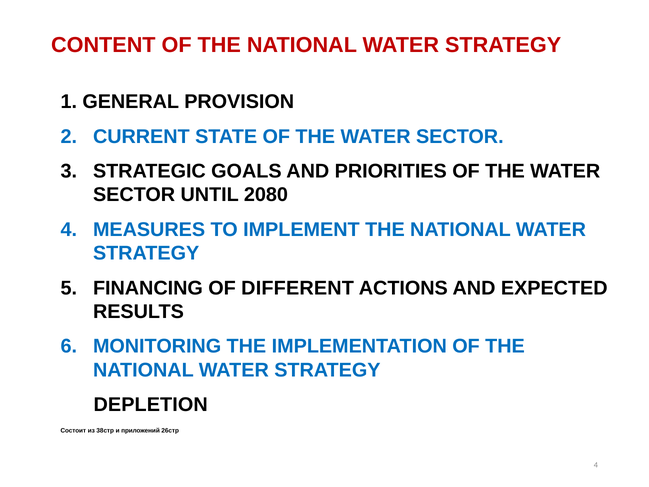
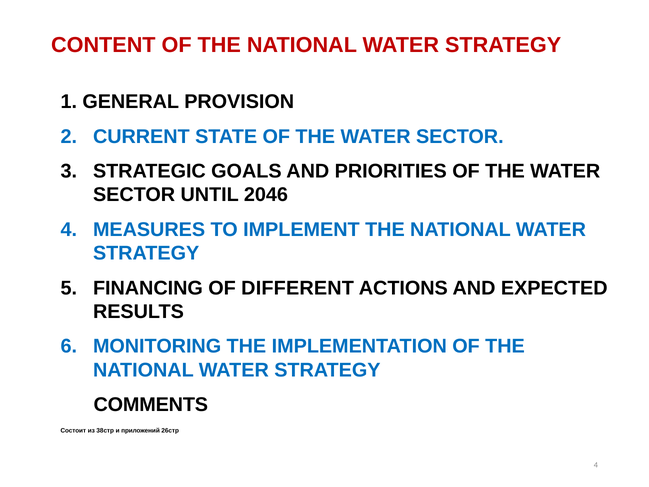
2080: 2080 -> 2046 (266, 195)
DEPLETION: DEPLETION -> COMMENTS (151, 405)
